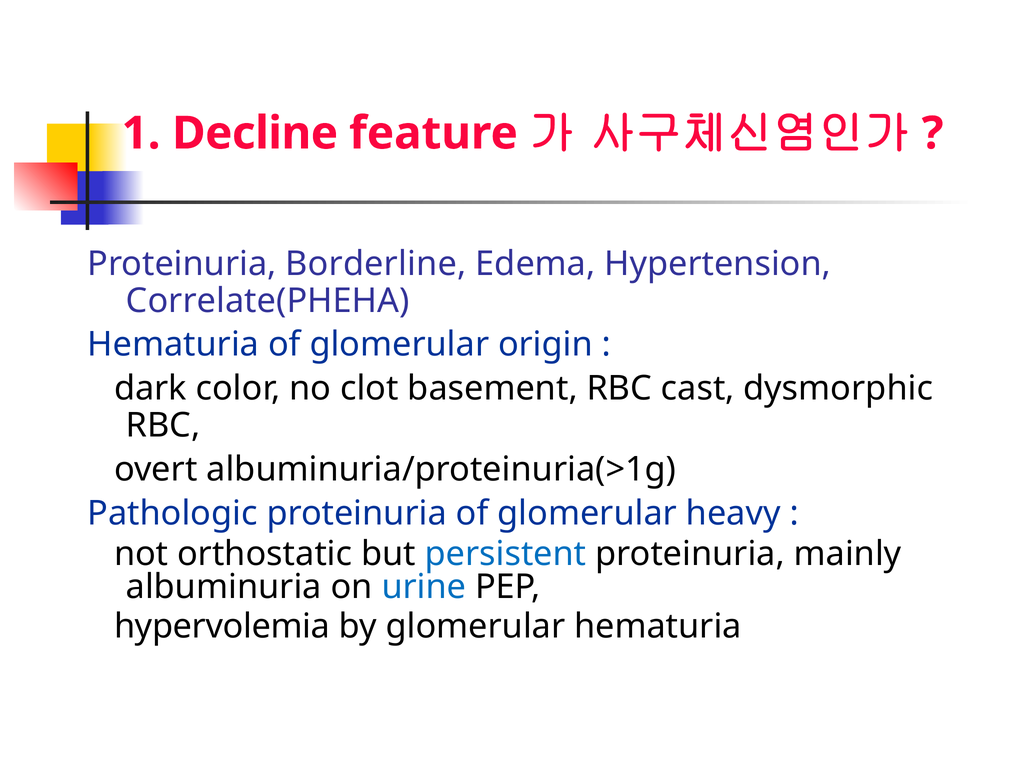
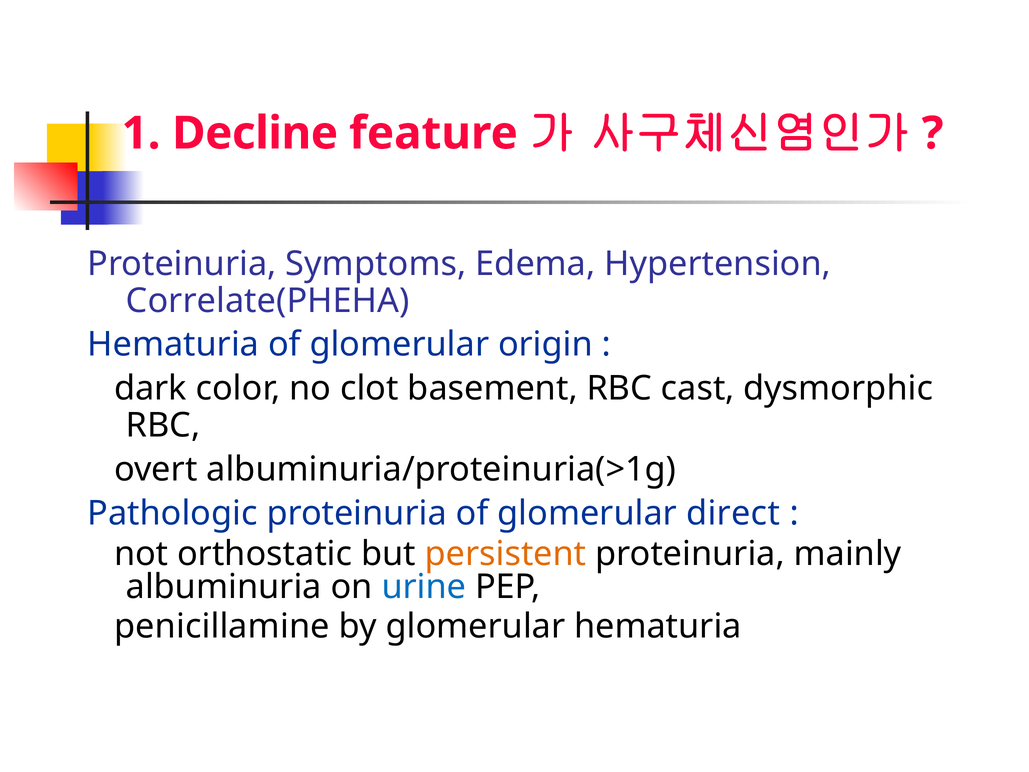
Borderline: Borderline -> Symptoms (376, 264)
heavy: heavy -> direct (733, 513)
persistent colour: blue -> orange (506, 554)
hypervolemia: hypervolemia -> penicillamine (222, 626)
